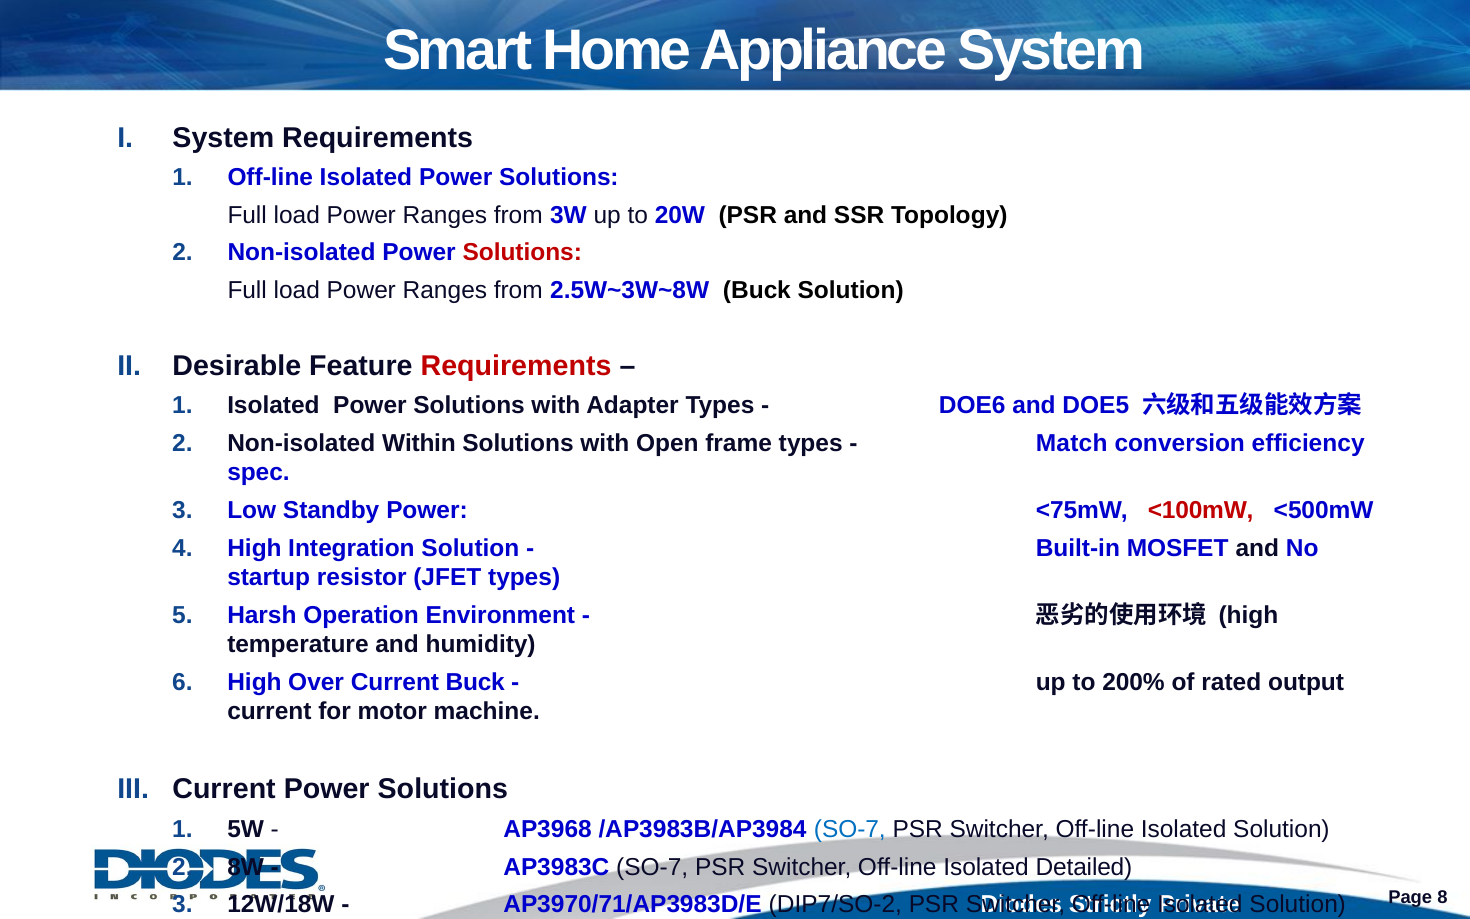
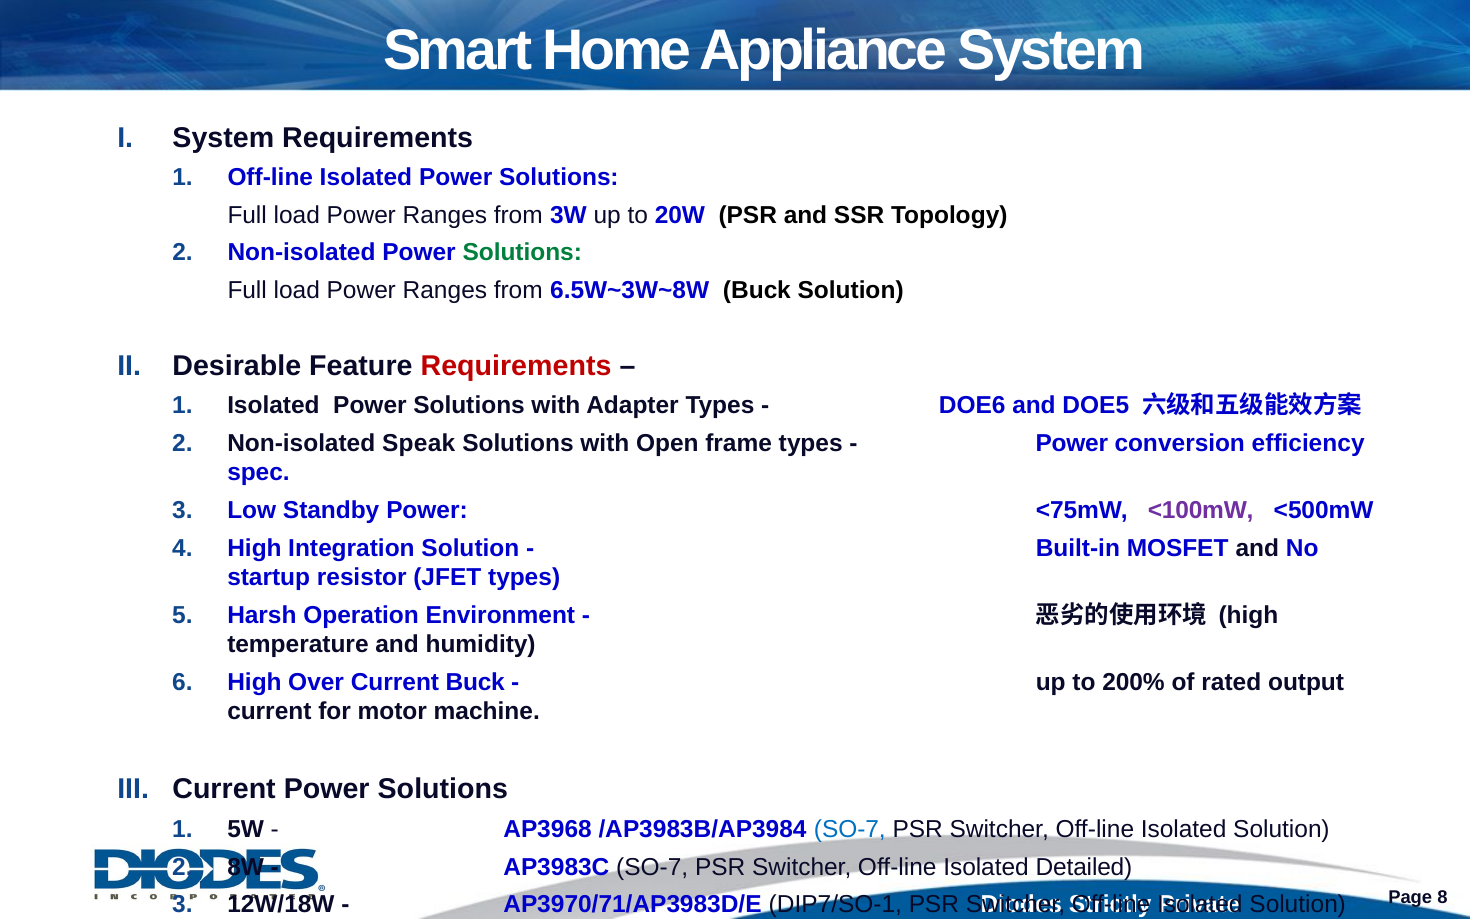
Solutions colour: red -> green (522, 253)
2.5W~3W~8W: 2.5W~3W~8W -> 6.5W~3W~8W (630, 290)
Within: Within -> Speak (419, 443)
Match: Match -> Power (1072, 443)
<100mW colour: red -> purple (1201, 510)
DIP7/SO-2: DIP7/SO-2 -> DIP7/SO-1 (835, 904)
